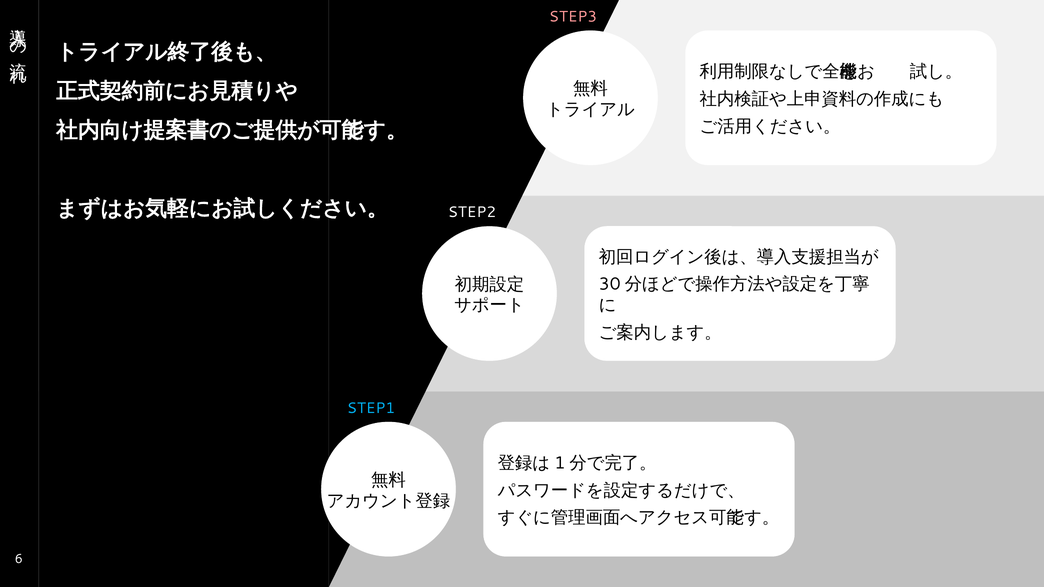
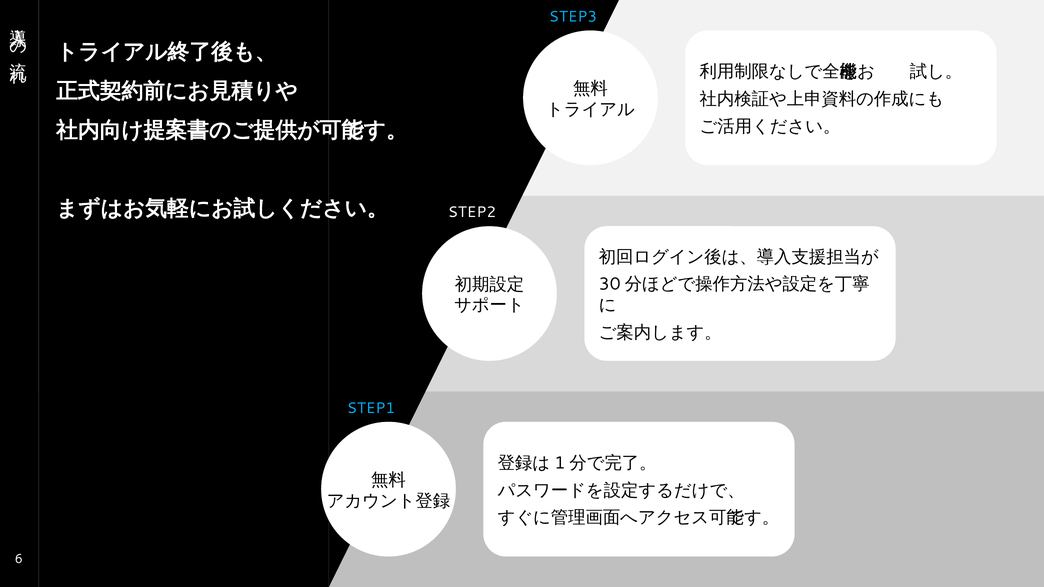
STEP3 colour: pink -> light blue (573, 17)
